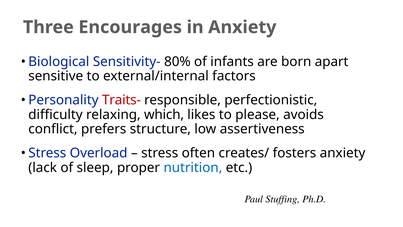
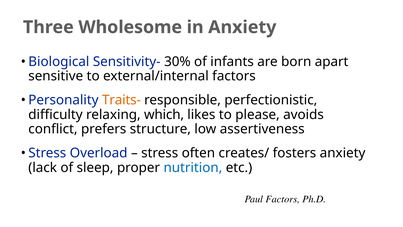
Encourages: Encourages -> Wholesome (130, 27)
80%: 80% -> 30% (177, 62)
Traits- colour: red -> orange (121, 100)
Paul Stuffing: Stuffing -> Factors (283, 199)
